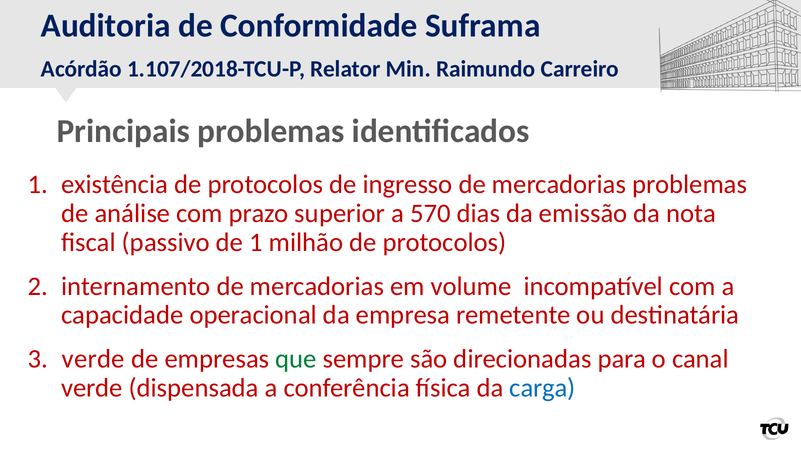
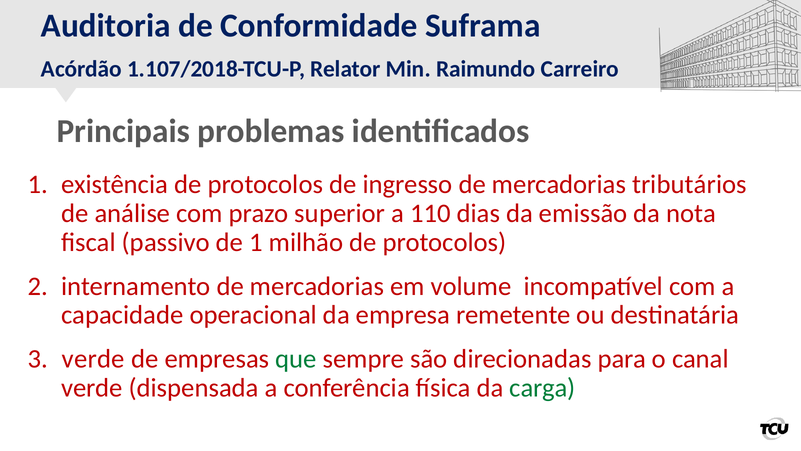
mercadorias problemas: problemas -> tributários (690, 184)
570: 570 -> 110 (430, 213)
carga colour: blue -> green (542, 388)
